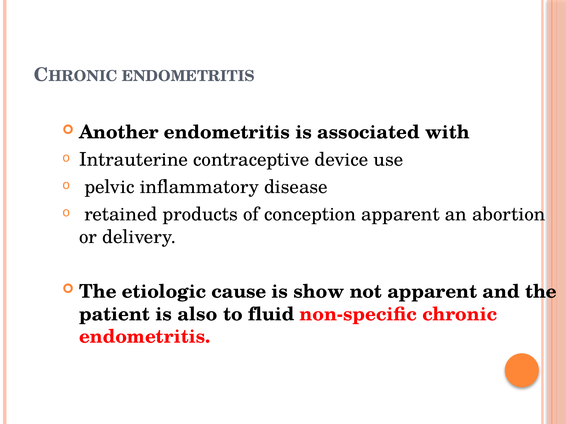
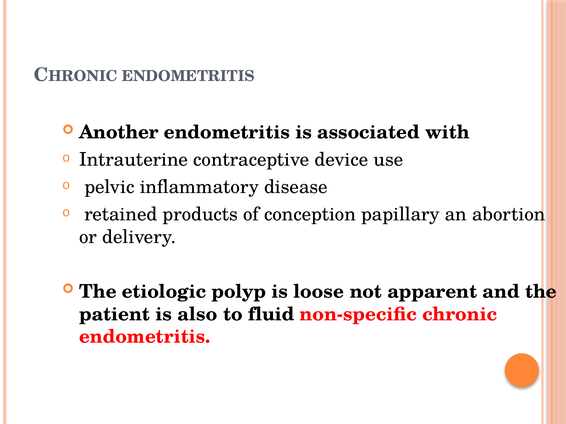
conception apparent: apparent -> papillary (400, 215)
cause: cause -> polyp (239, 292)
show: show -> loose (319, 292)
